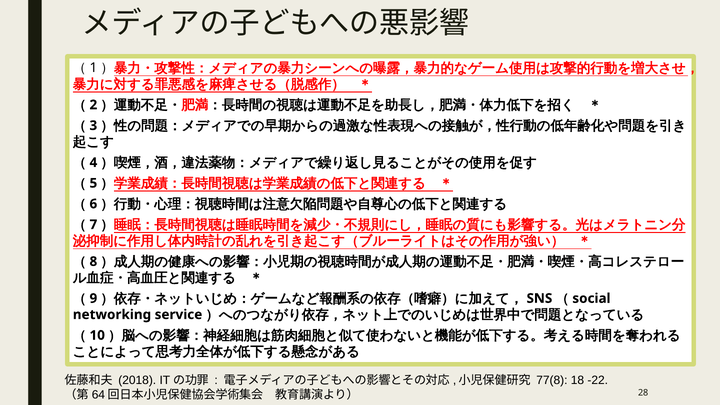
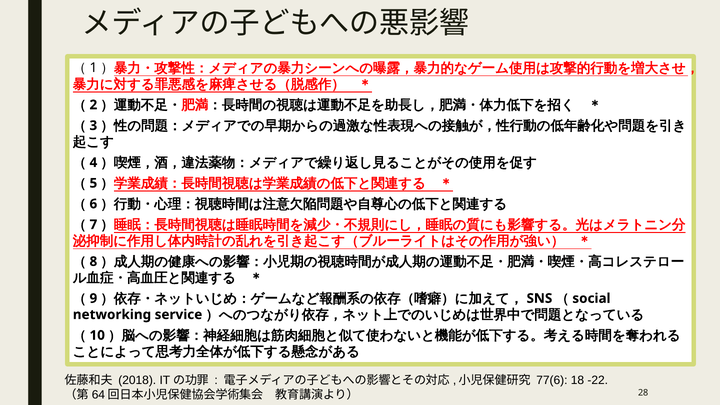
77(8: 77(8 -> 77(6 (552, 380)
